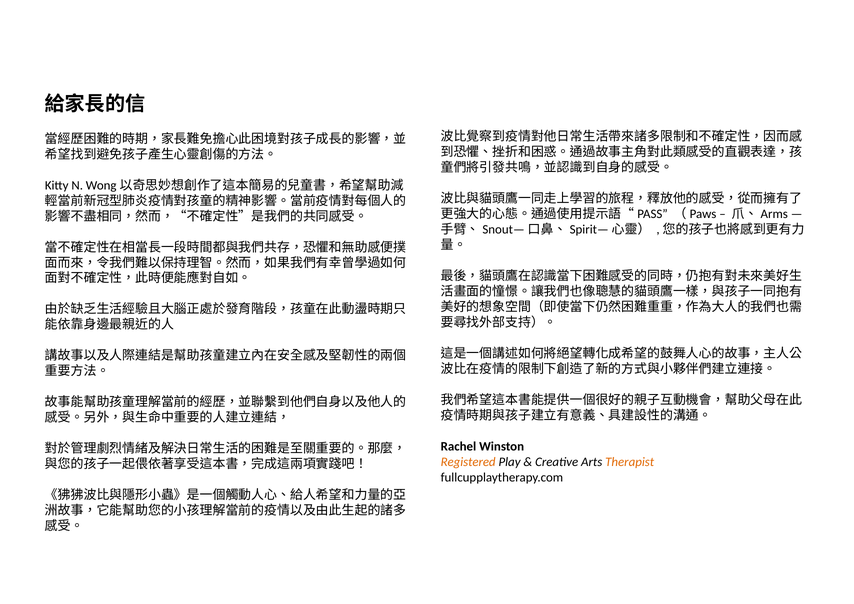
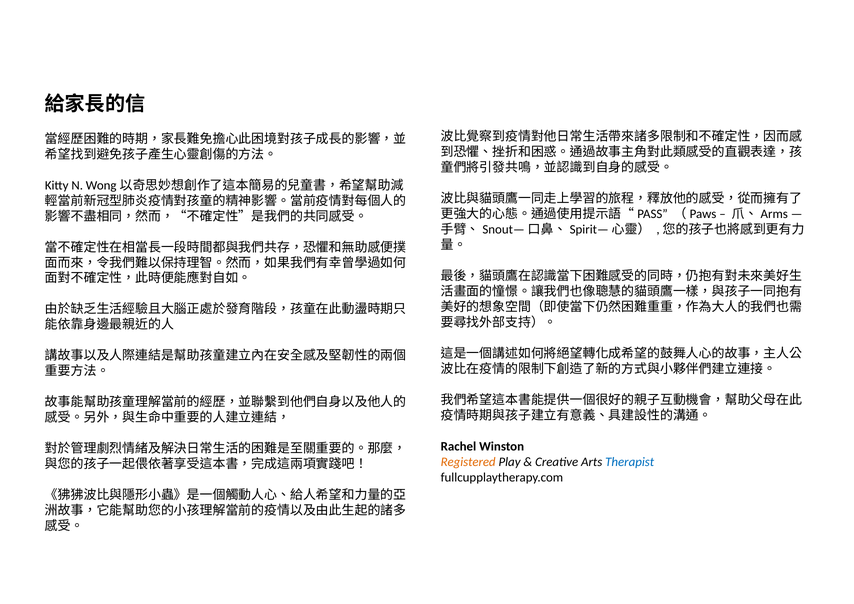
Therapist colour: orange -> blue (630, 462)
